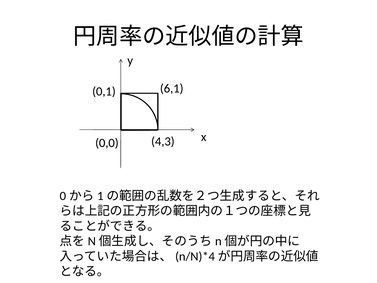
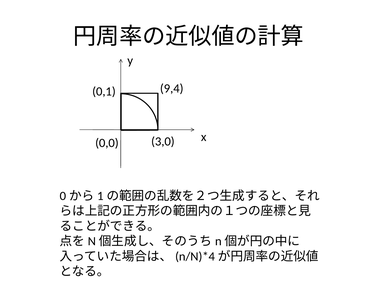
6,1: 6,1 -> 9,4 (172, 88)
4,3: 4,3 -> 3,0 (163, 141)
